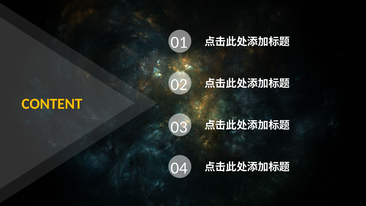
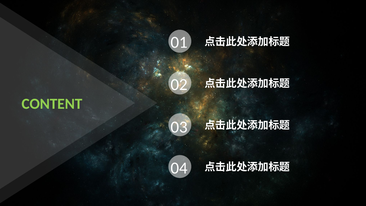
CONTENT colour: yellow -> light green (52, 104)
